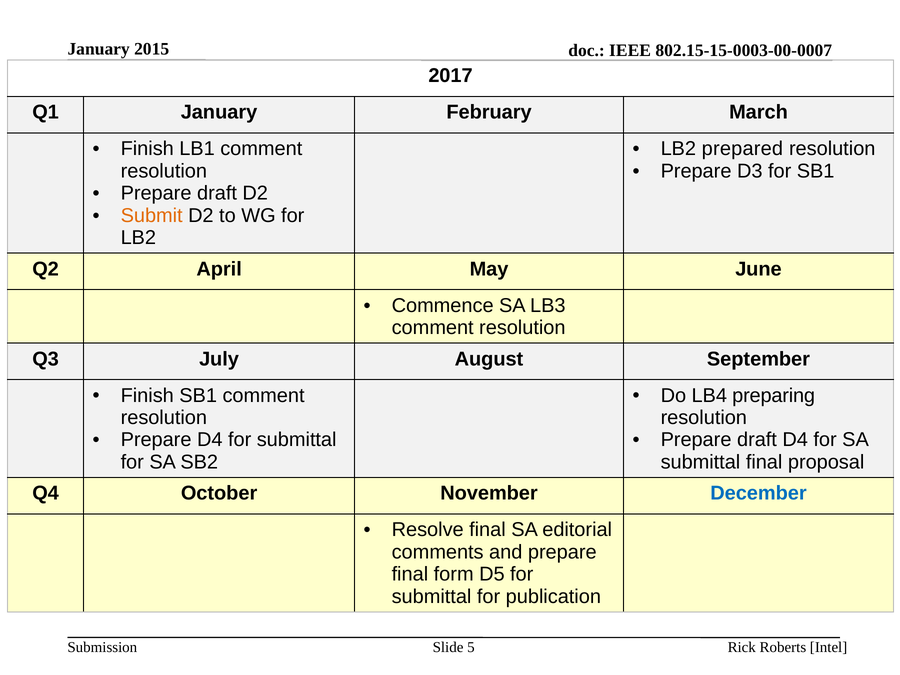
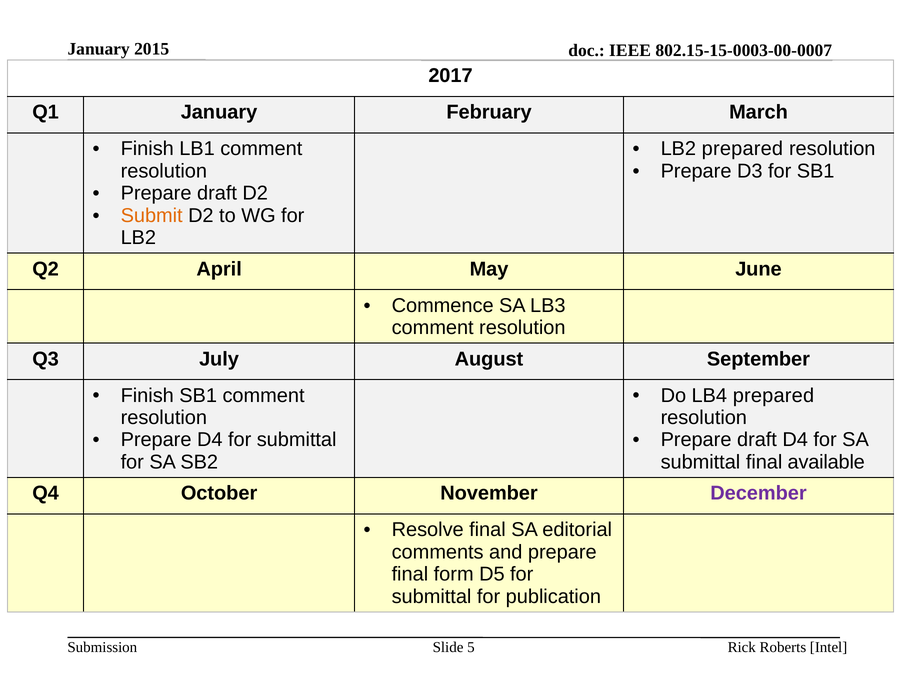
LB4 preparing: preparing -> prepared (773, 395)
proposal: proposal -> available (826, 462)
December colour: blue -> purple (758, 493)
